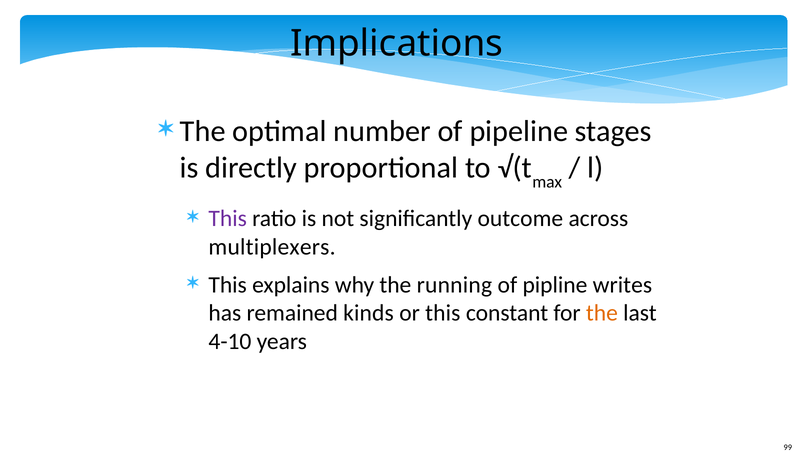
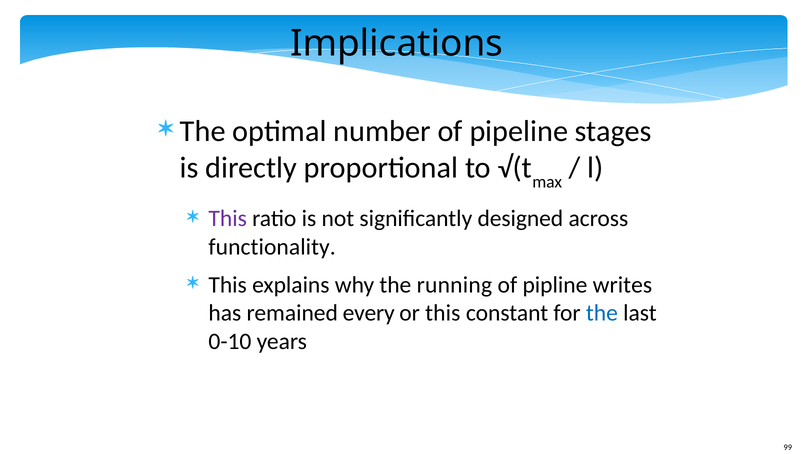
outcome: outcome -> designed (520, 219)
multiplexers: multiplexers -> functionality (272, 247)
kinds: kinds -> every (369, 313)
the colour: orange -> blue (602, 313)
4-10: 4-10 -> 0-10 (230, 341)
